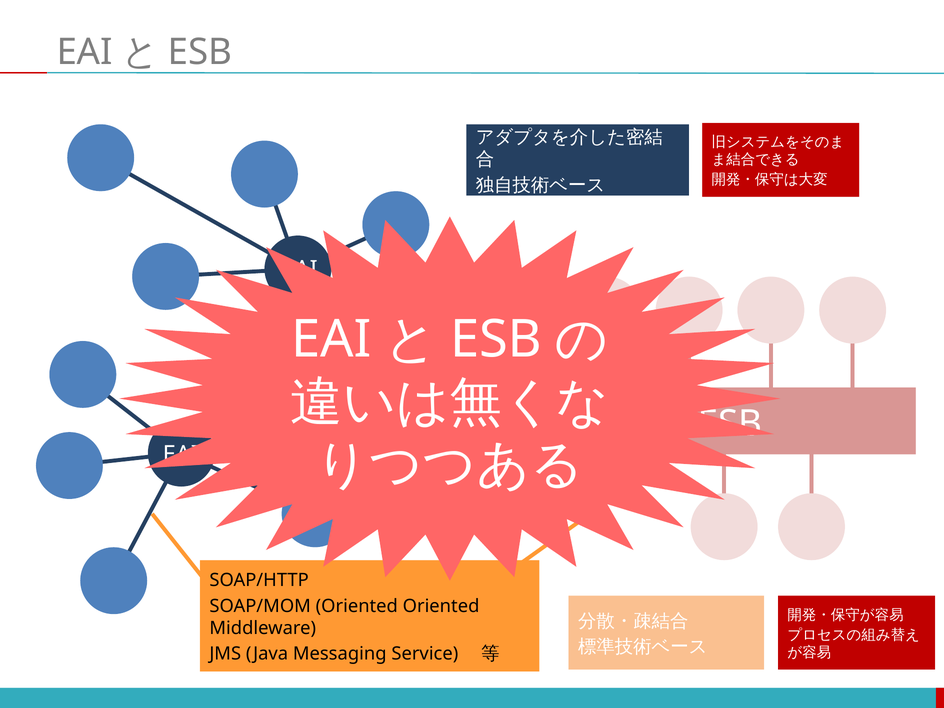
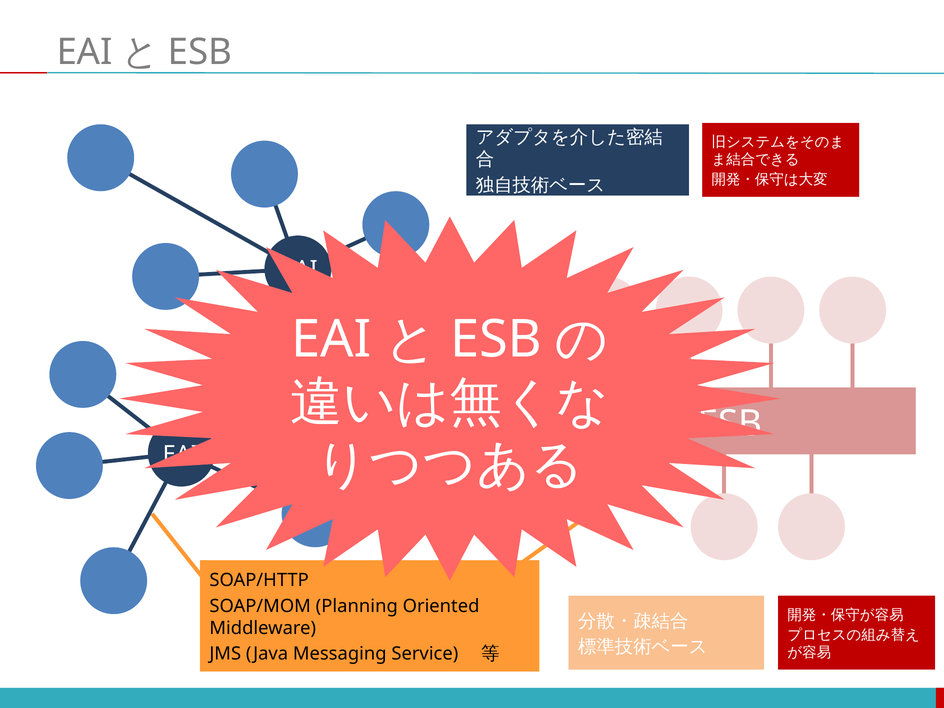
SOAP/MOM Oriented: Oriented -> Planning (357, 606)
